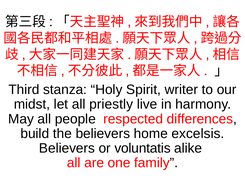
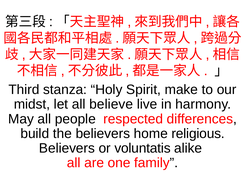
writer: writer -> make (181, 89)
priestly: priestly -> believe (111, 104)
excelsis: excelsis -> religious (198, 133)
